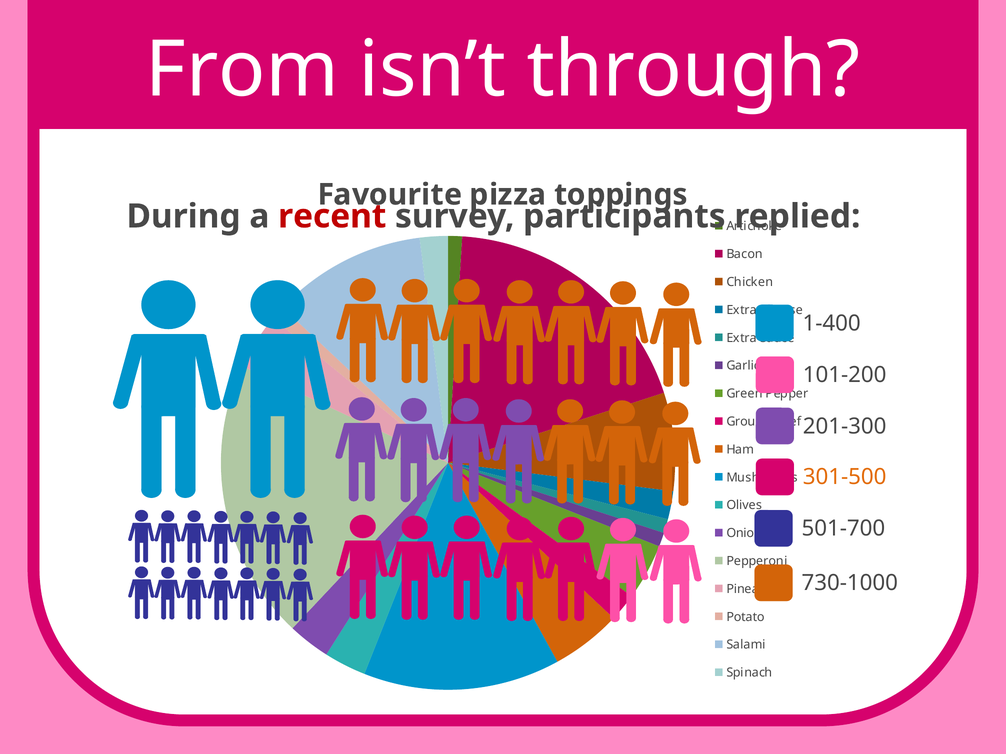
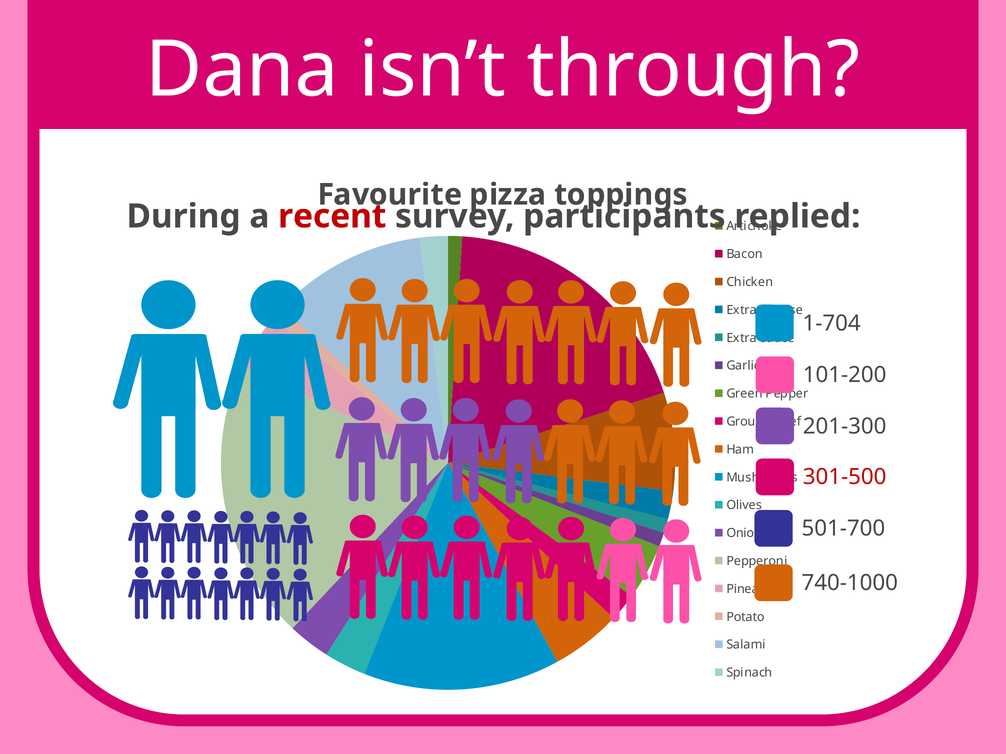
From: From -> Dana (242, 70)
1-400: 1-400 -> 1-704 (832, 323)
301-500 colour: orange -> red (845, 477)
730-1000: 730-1000 -> 740-1000 (850, 583)
